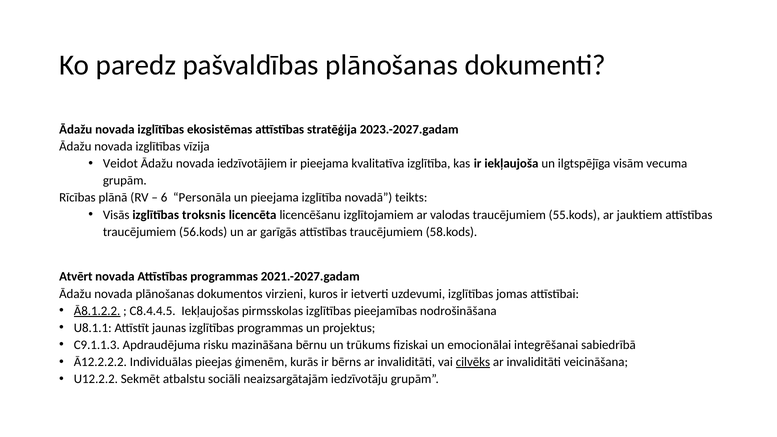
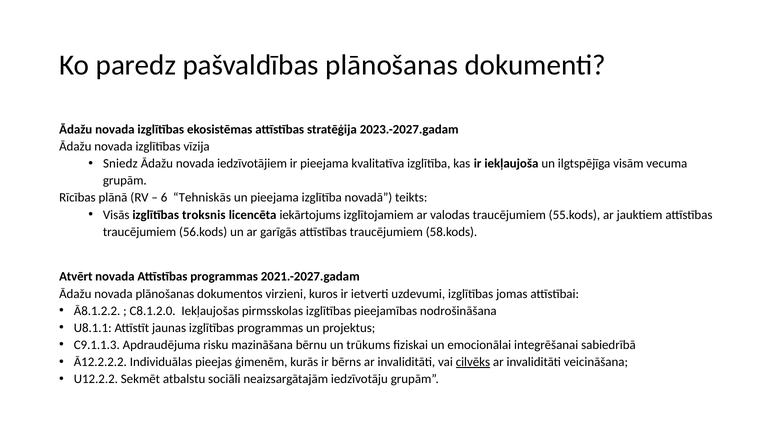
Veidot: Veidot -> Sniedz (120, 164)
Personāla: Personāla -> Tehniskās (202, 198)
licencēšanu: licencēšanu -> iekārtojums (310, 215)
Ā8.1.2.2 underline: present -> none (97, 311)
C8.4.4.5: C8.4.4.5 -> C8.1.2.0 (153, 311)
